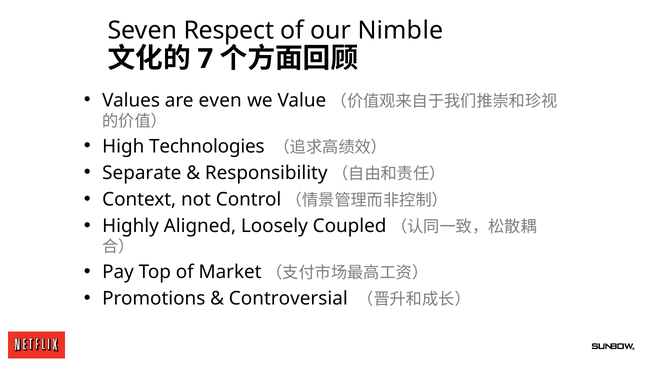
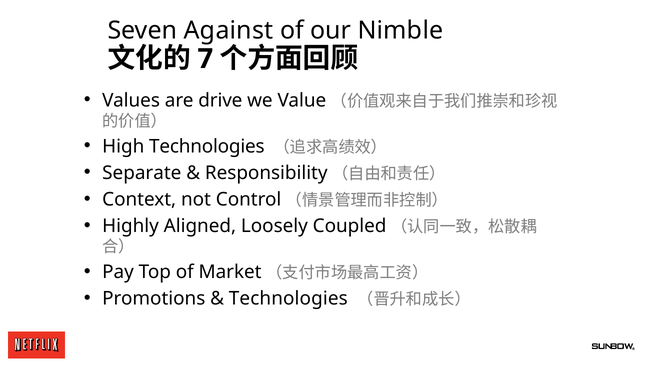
Respect: Respect -> Against (229, 30)
even: even -> drive (220, 100)
Controversial: Controversial -> Technologies (288, 298)
